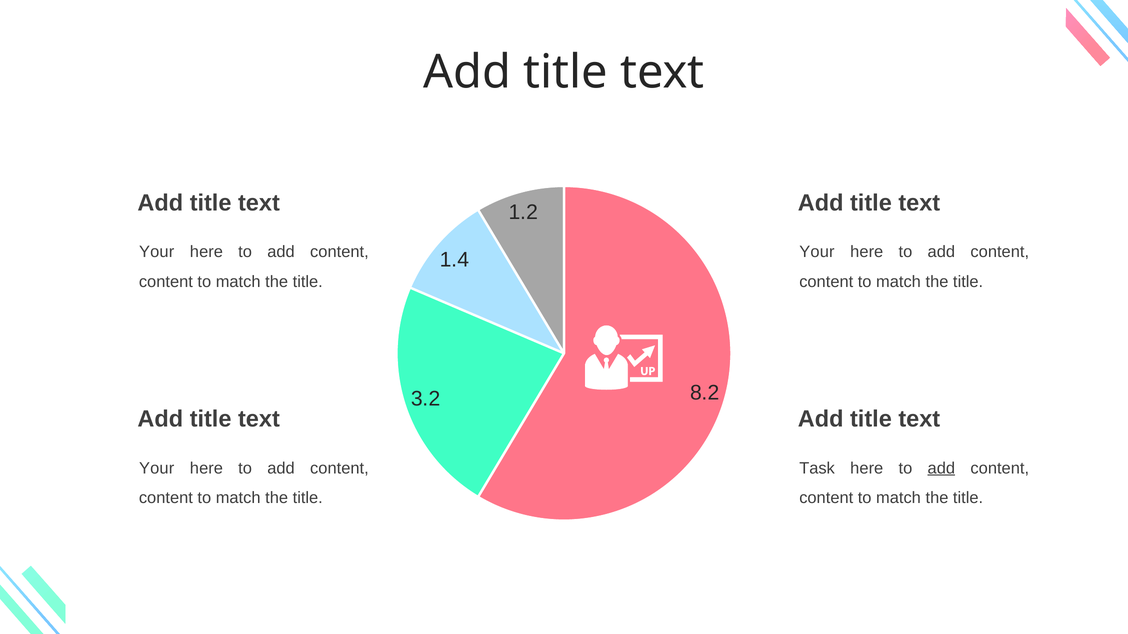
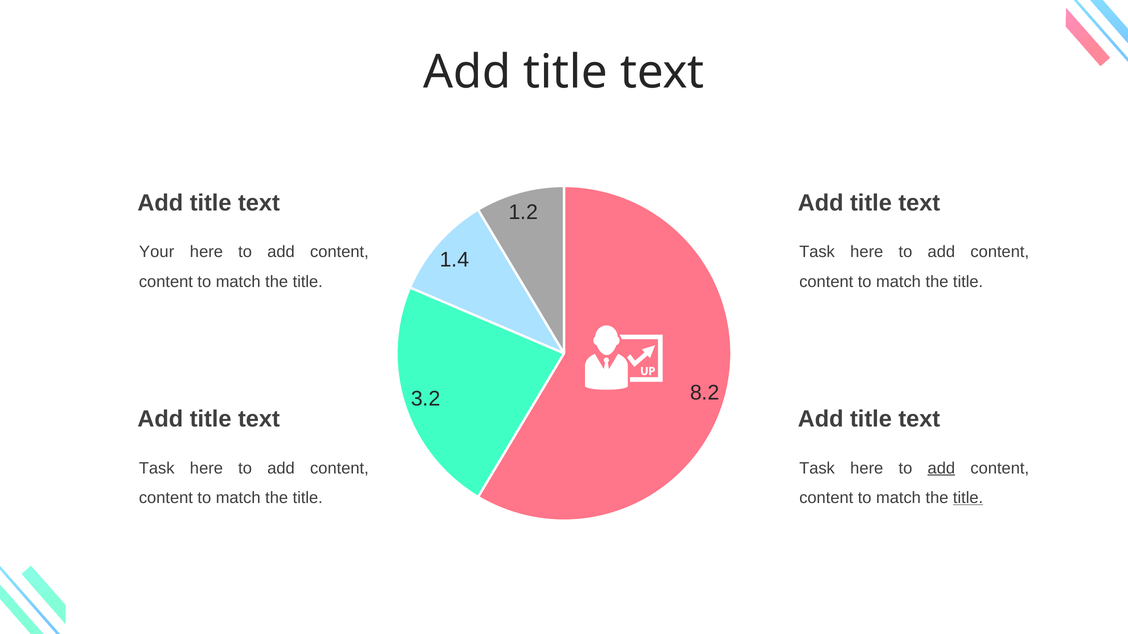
Your: Your -> Task (817, 252)
Your: Your -> Task (157, 468)
title underline: none -> present (968, 498)
